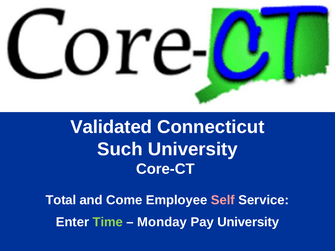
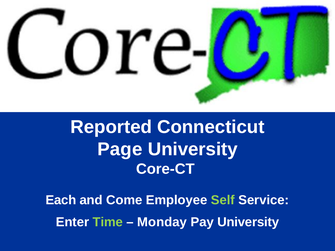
Validated: Validated -> Reported (111, 127)
Such: Such -> Page (120, 149)
Total: Total -> Each (61, 200)
Self colour: pink -> light green (223, 200)
